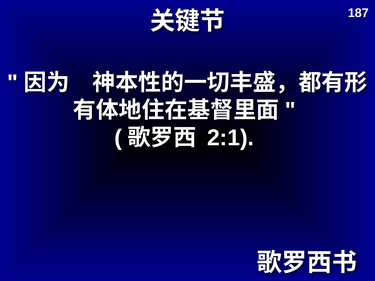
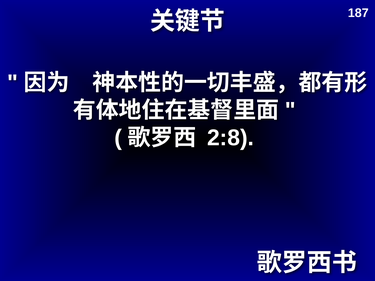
2:1: 2:1 -> 2:8 (231, 138)
